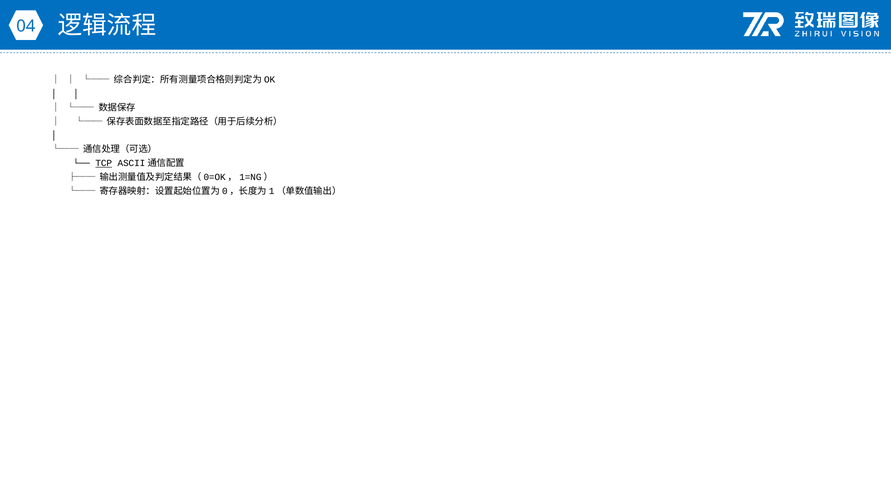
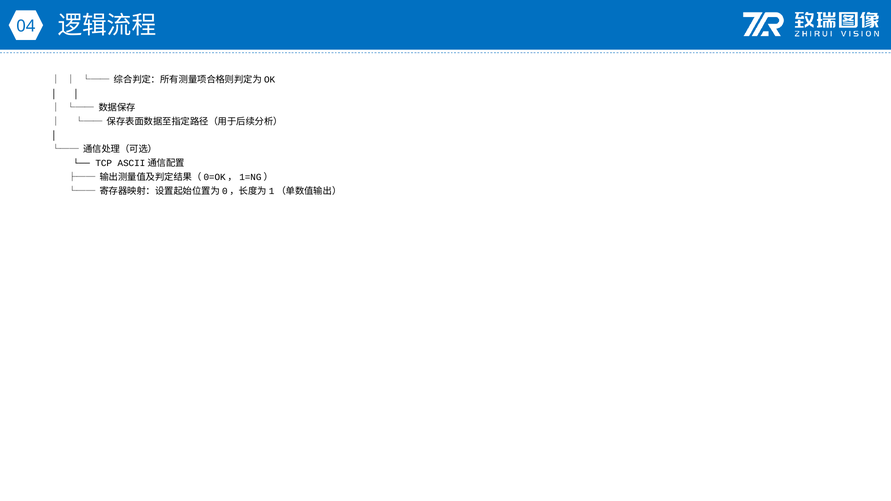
TCP underline: present -> none (104, 163)
